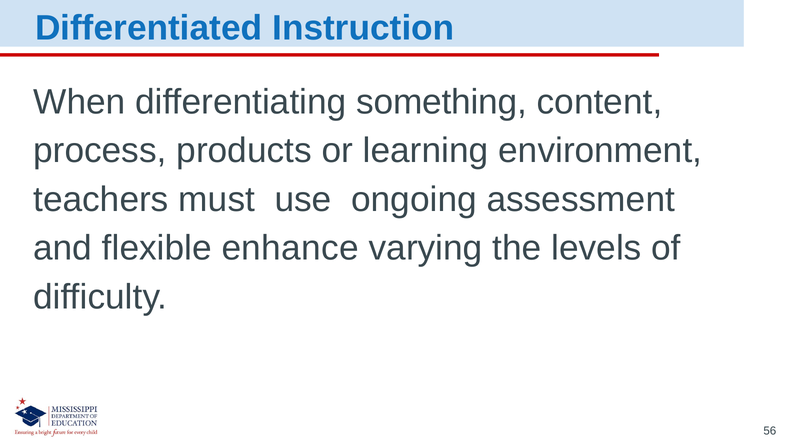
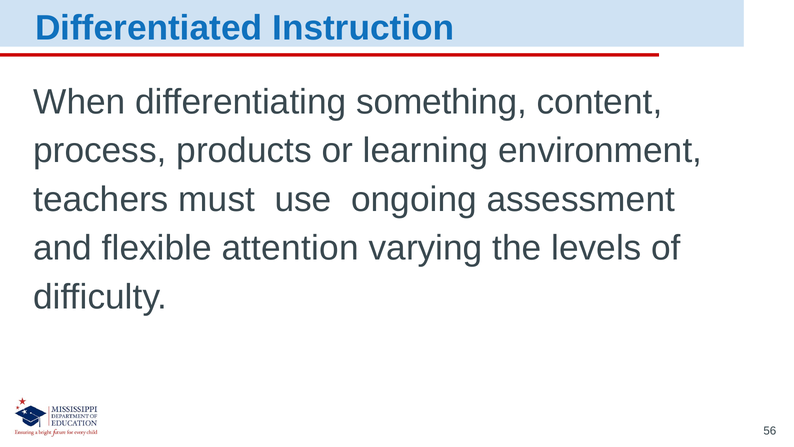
enhance: enhance -> attention (290, 248)
